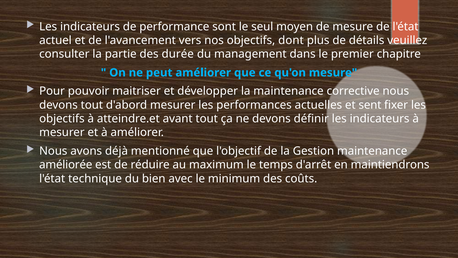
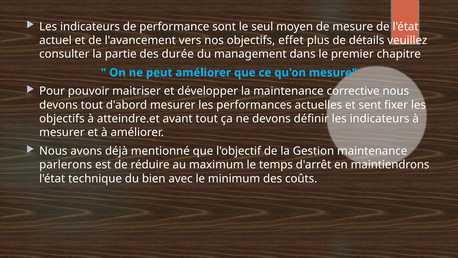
dont: dont -> effet (291, 40)
améliorée: améliorée -> parlerons (66, 165)
